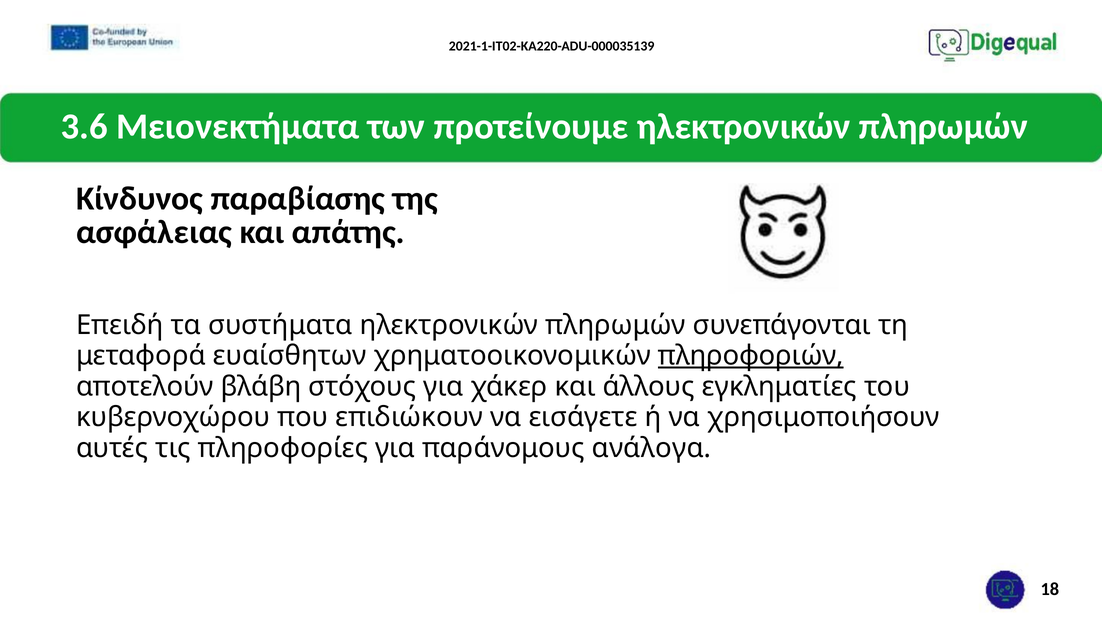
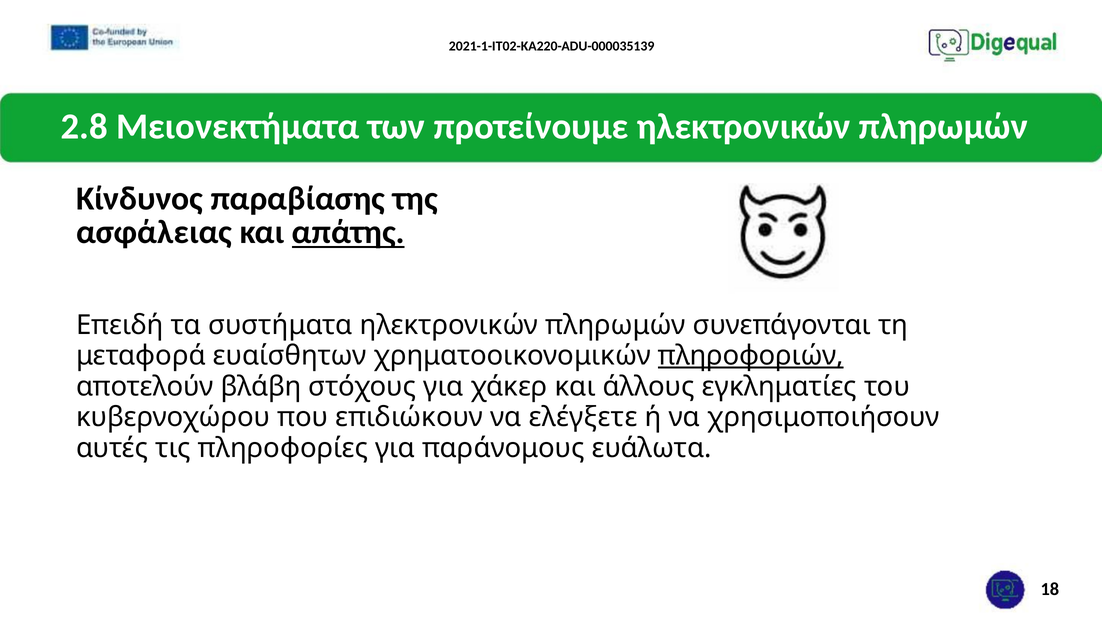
3.6: 3.6 -> 2.8 (84, 127)
απάτης underline: none -> present (348, 232)
εισάγετε: εισάγετε -> ελέγξετε (583, 417)
ανάλογα: ανάλογα -> ευάλωτα (652, 448)
